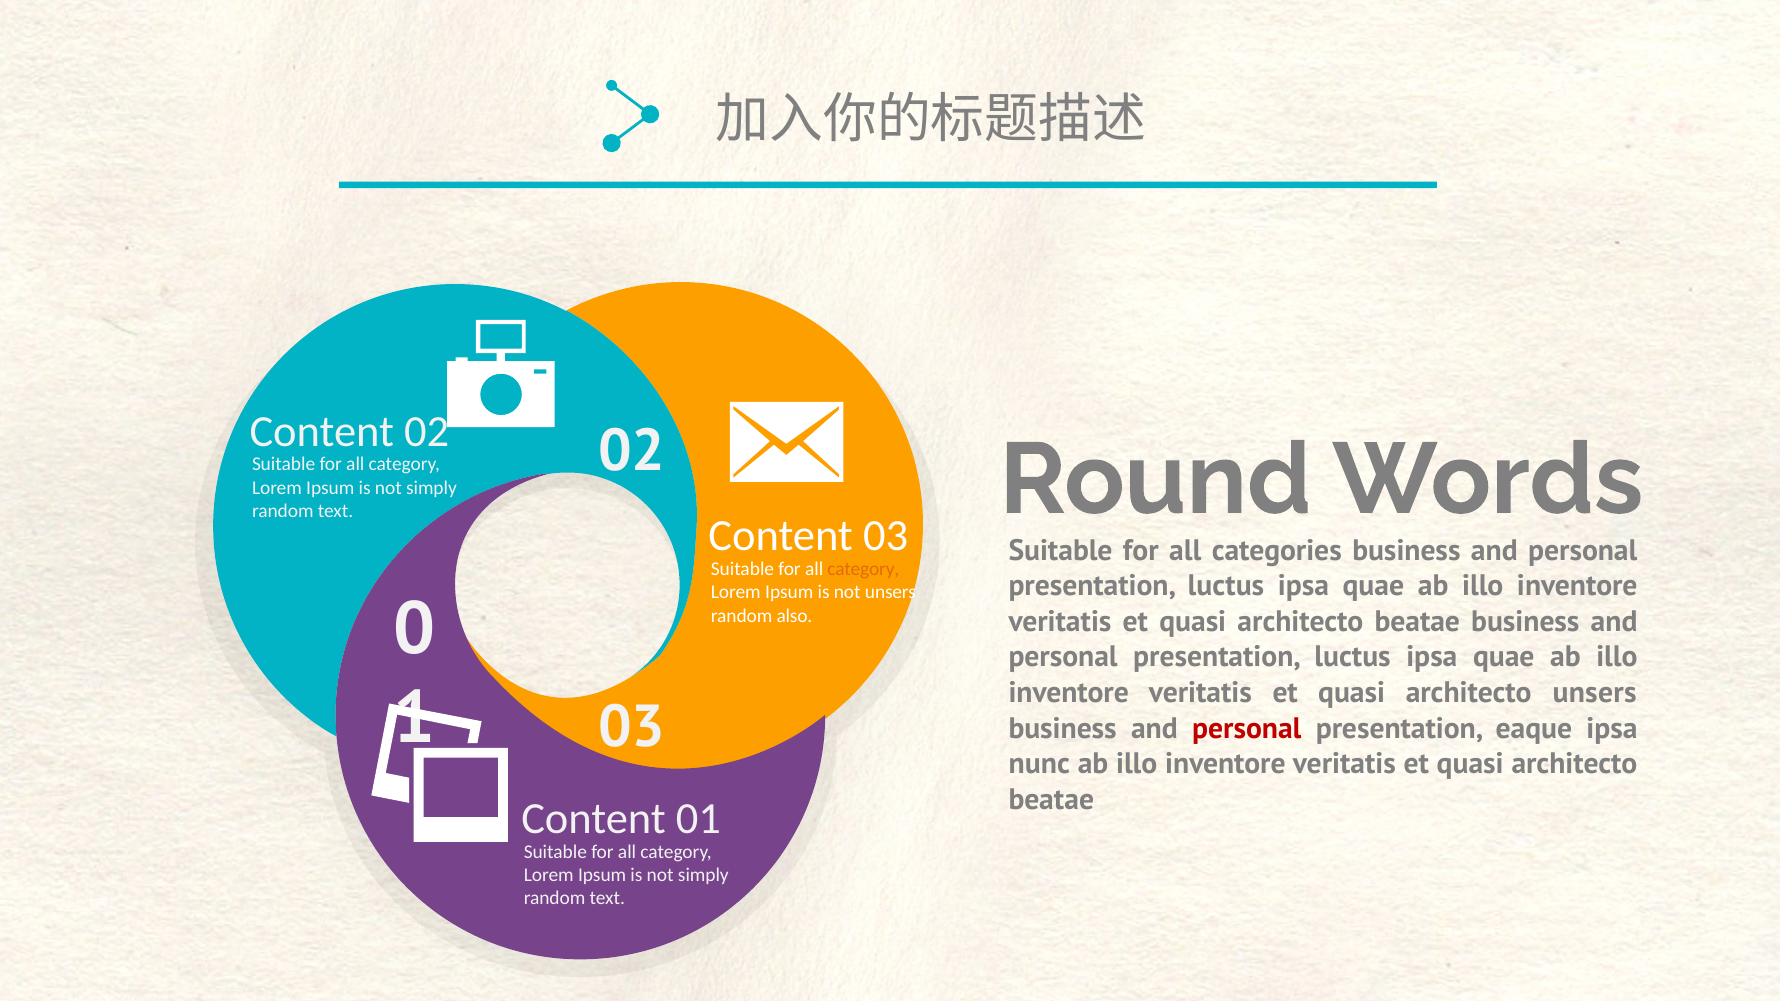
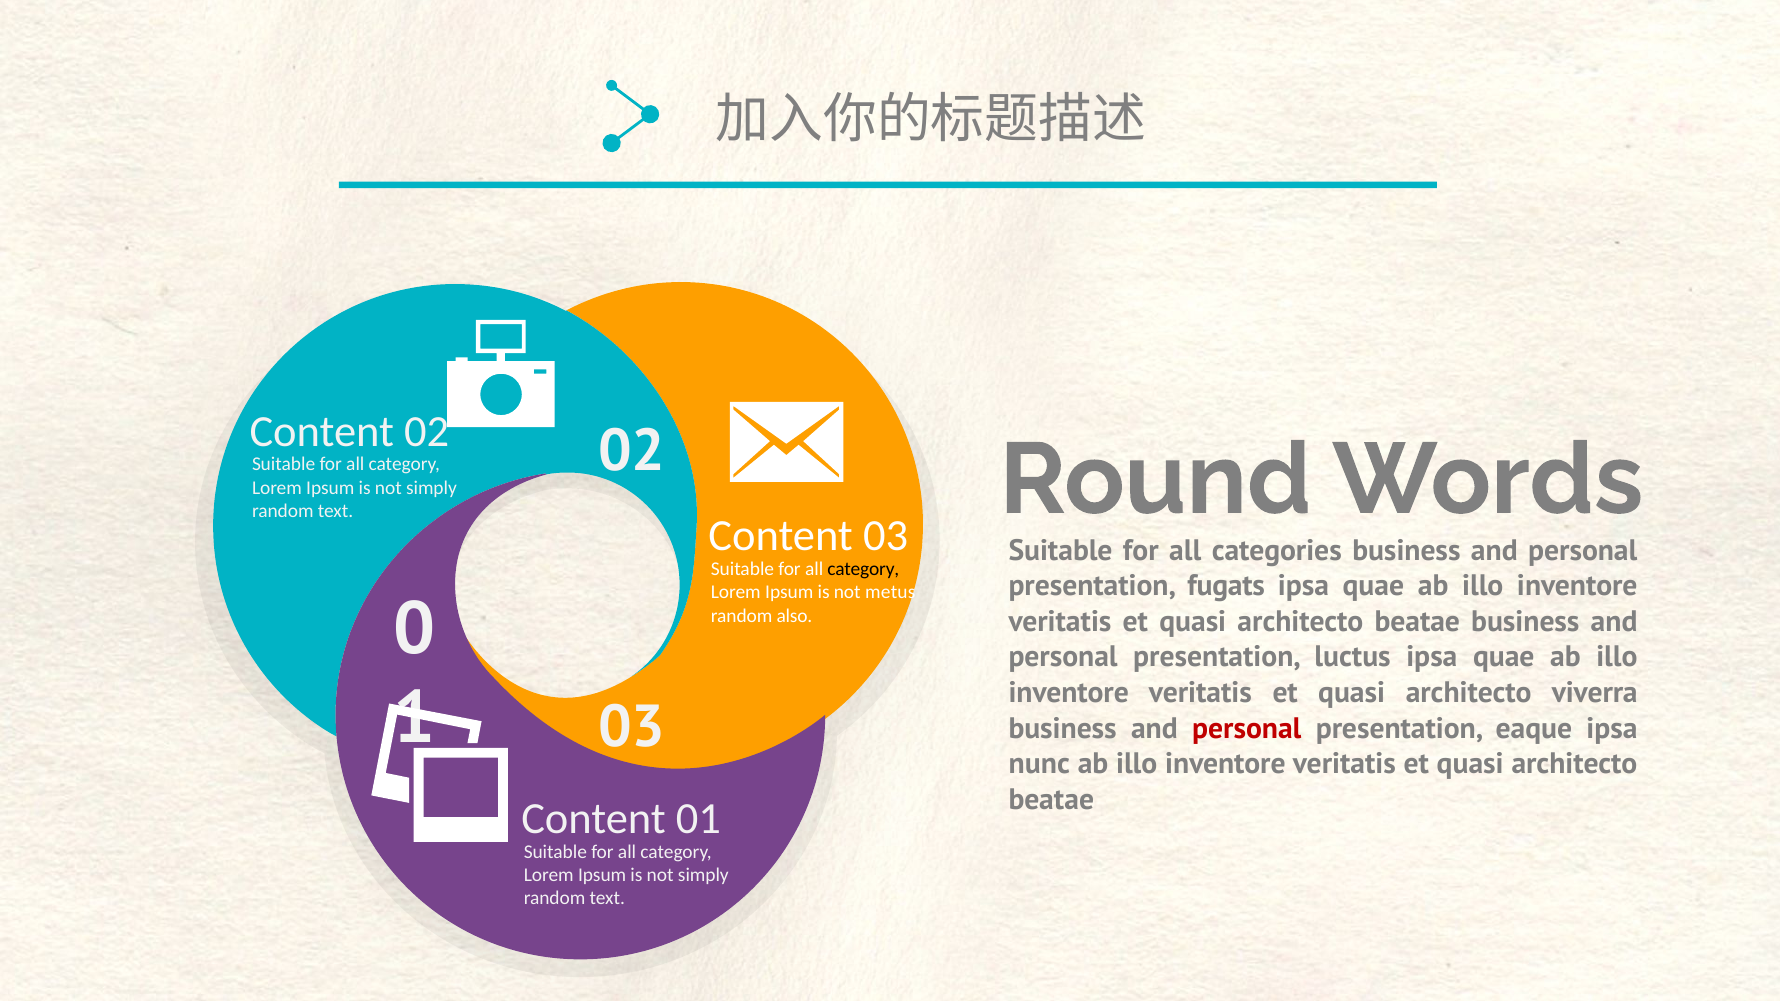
category colour: orange -> black (863, 569)
luctus: luctus -> fugats (1226, 586)
not unsers: unsers -> metus (890, 593)
architecto unsers: unsers -> viverra (1595, 693)
